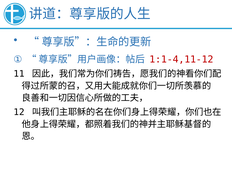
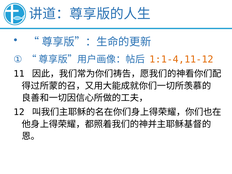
1:1-4,11-12 colour: red -> orange (181, 59)
